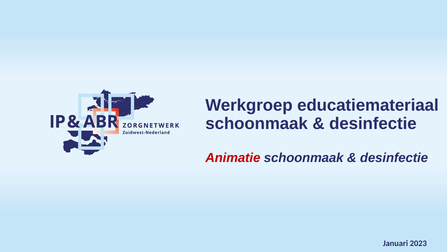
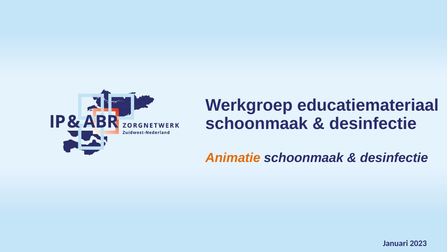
Animatie colour: red -> orange (233, 157)
